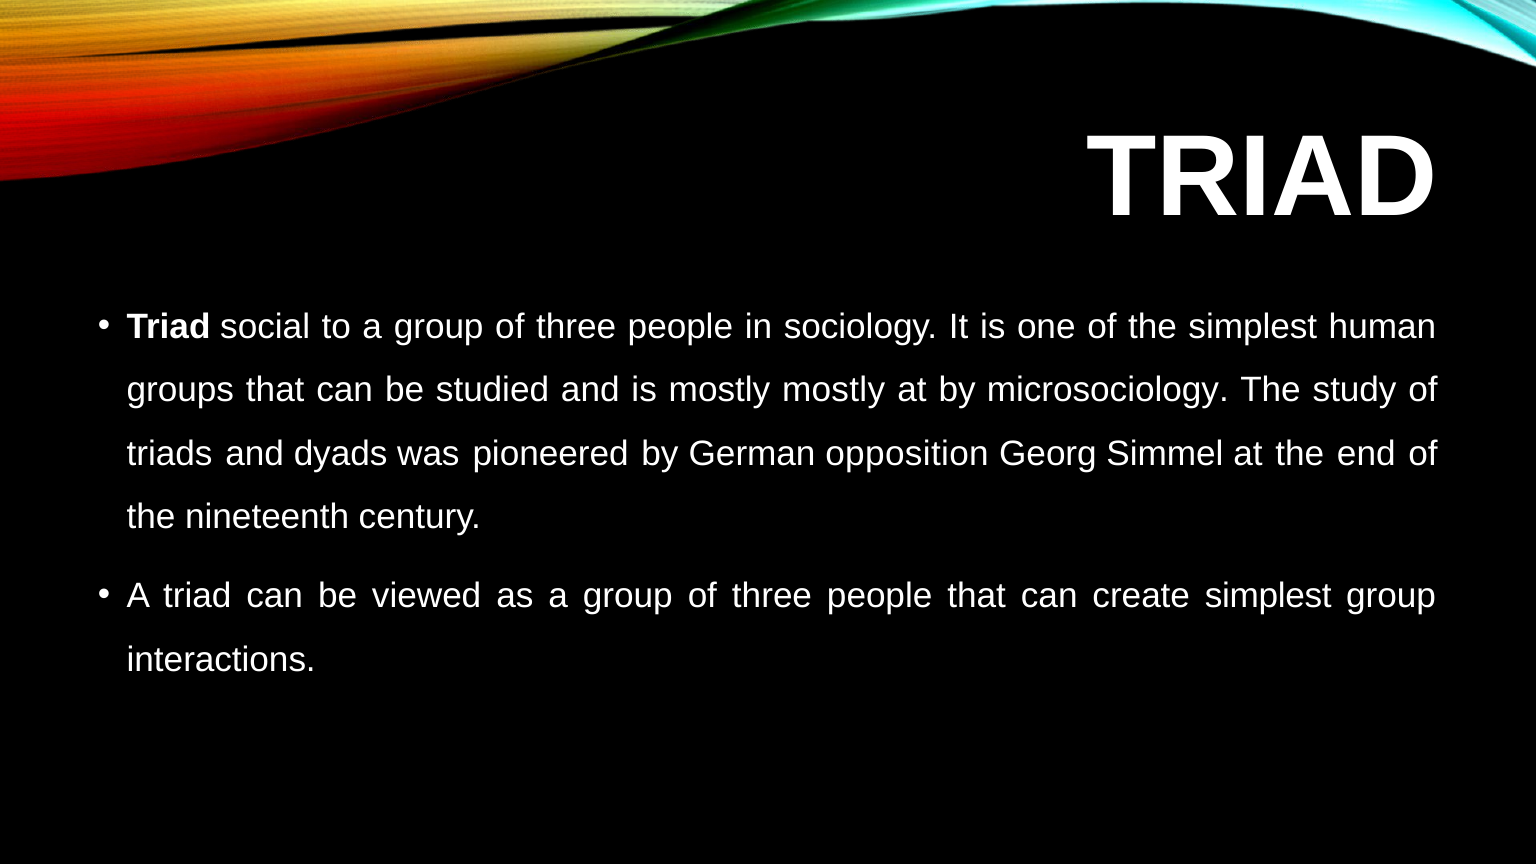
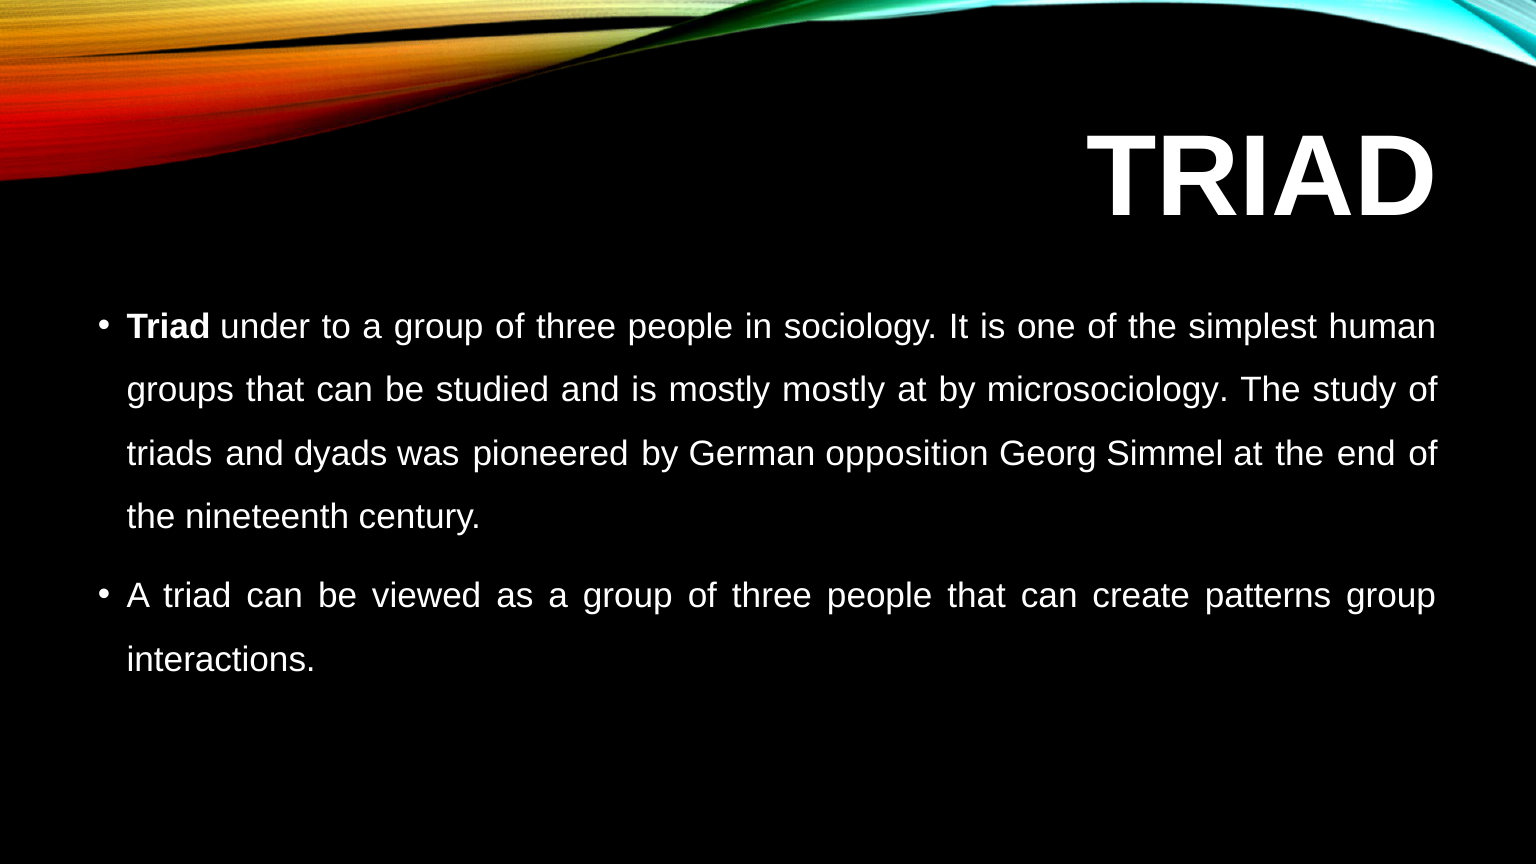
social: social -> under (265, 327)
create simplest: simplest -> patterns (1268, 596)
